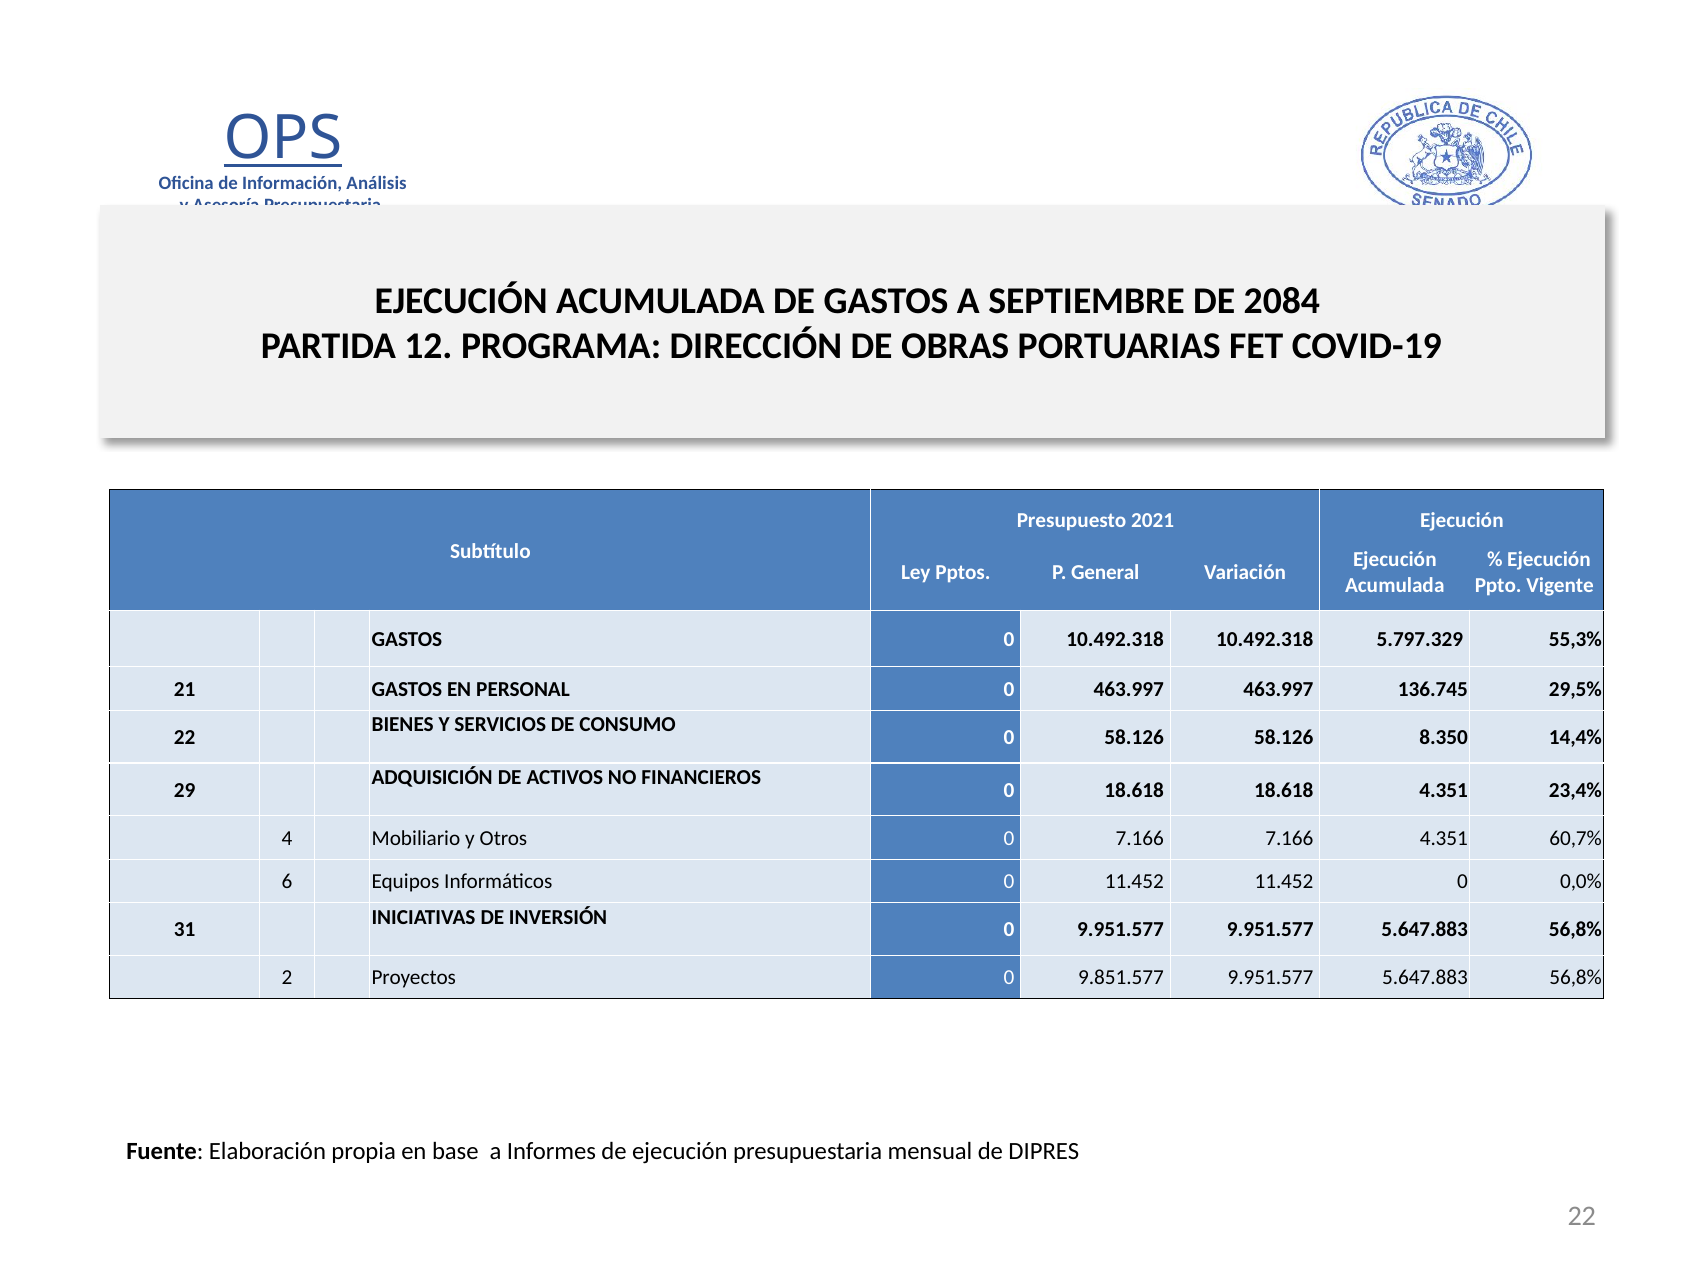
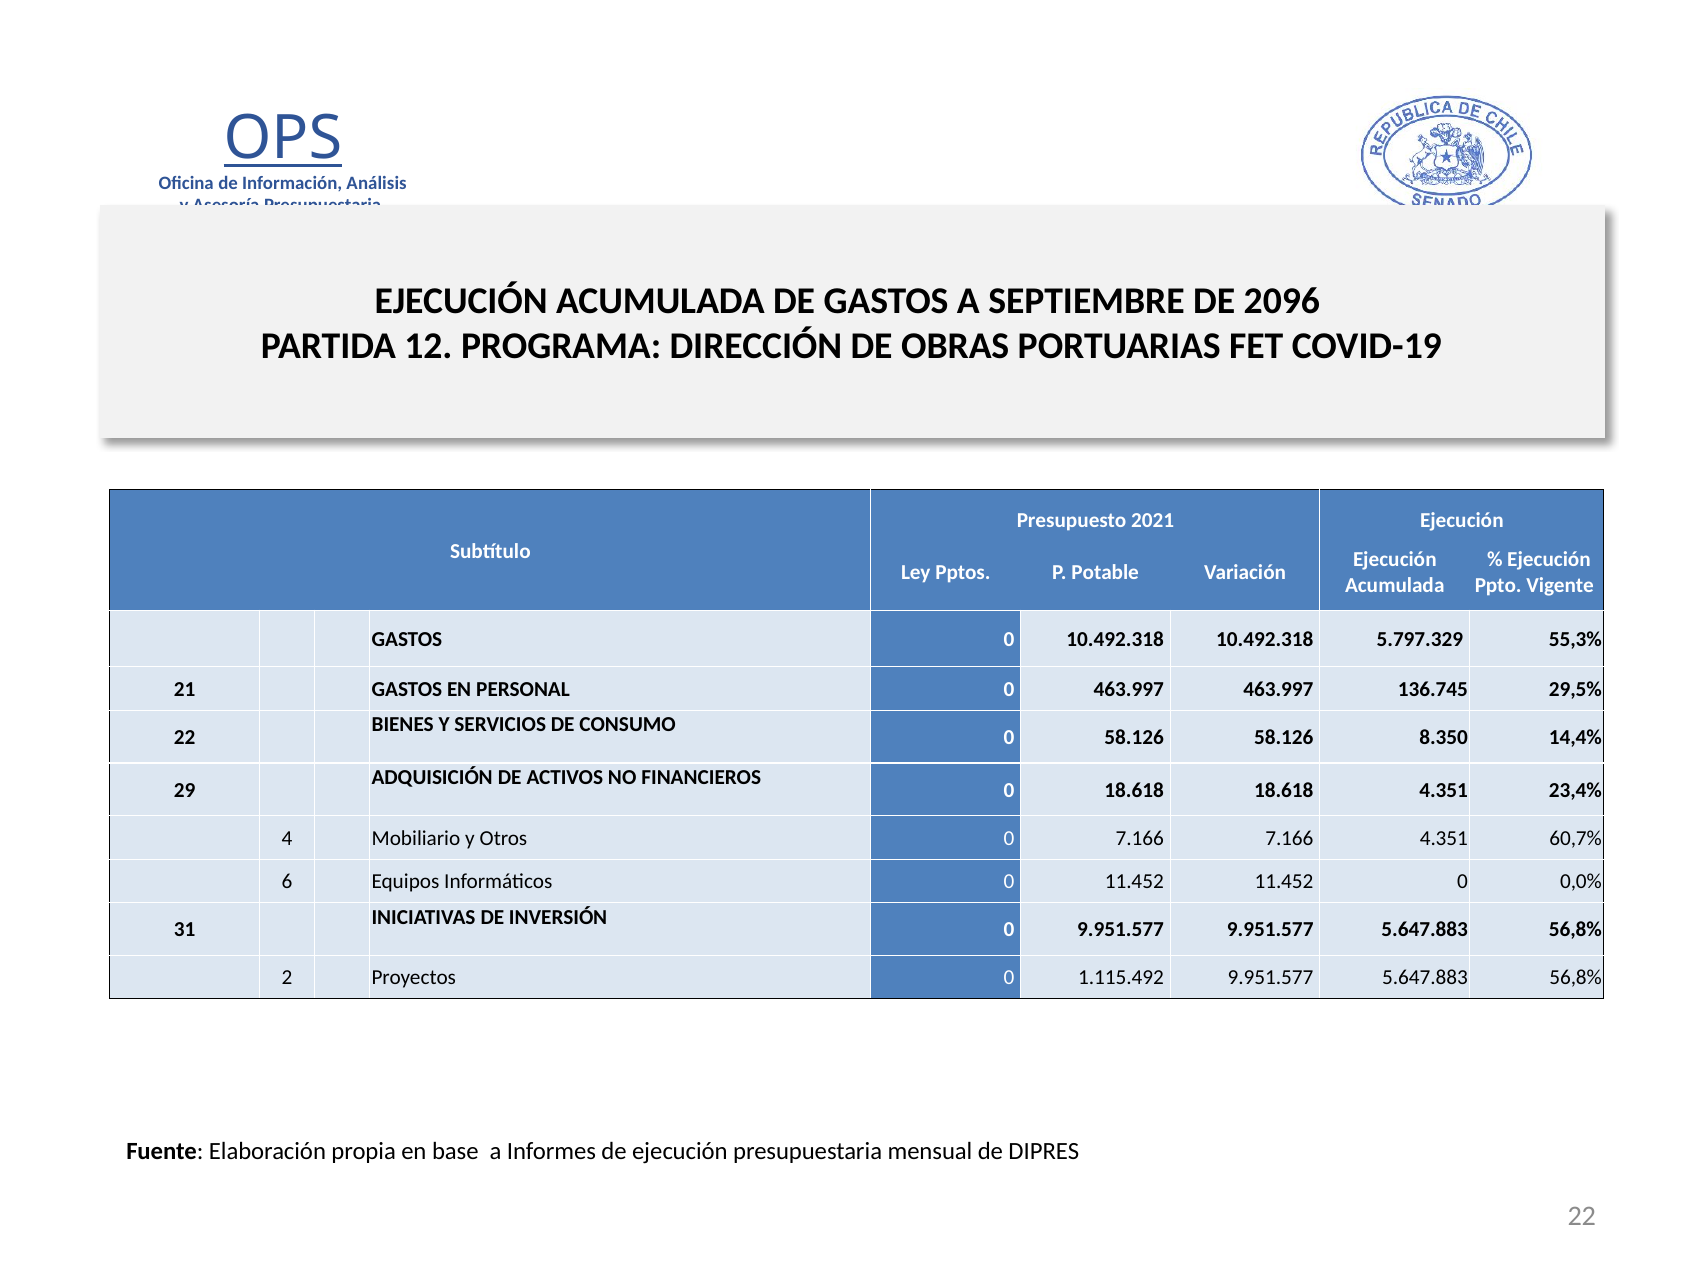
2084: 2084 -> 2096 (1282, 301)
General: General -> Potable (1105, 572)
9.851.577: 9.851.577 -> 1.115.492 (1121, 977)
